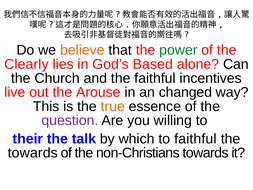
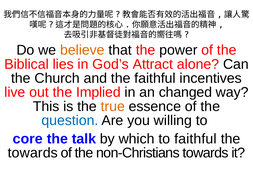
power colour: green -> black (178, 50)
Clearly: Clearly -> Biblical (26, 64)
Based: Based -> Attract (153, 64)
Arouse: Arouse -> Implied (98, 92)
question colour: purple -> blue (70, 120)
their: their -> core (28, 139)
